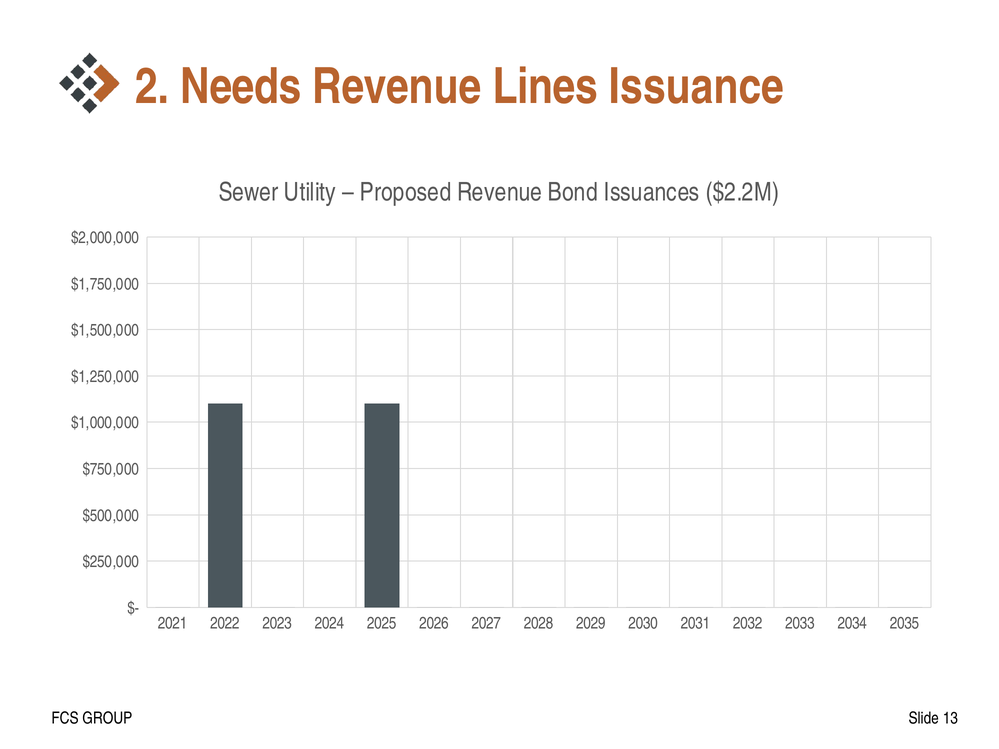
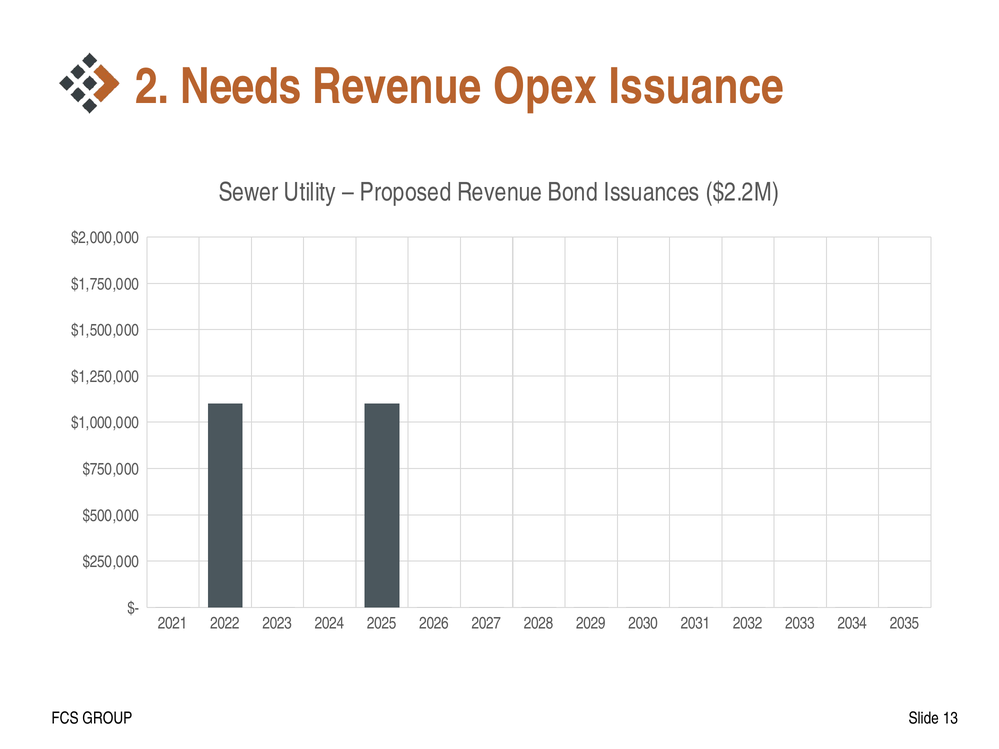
Lines: Lines -> Opex (545, 87)
